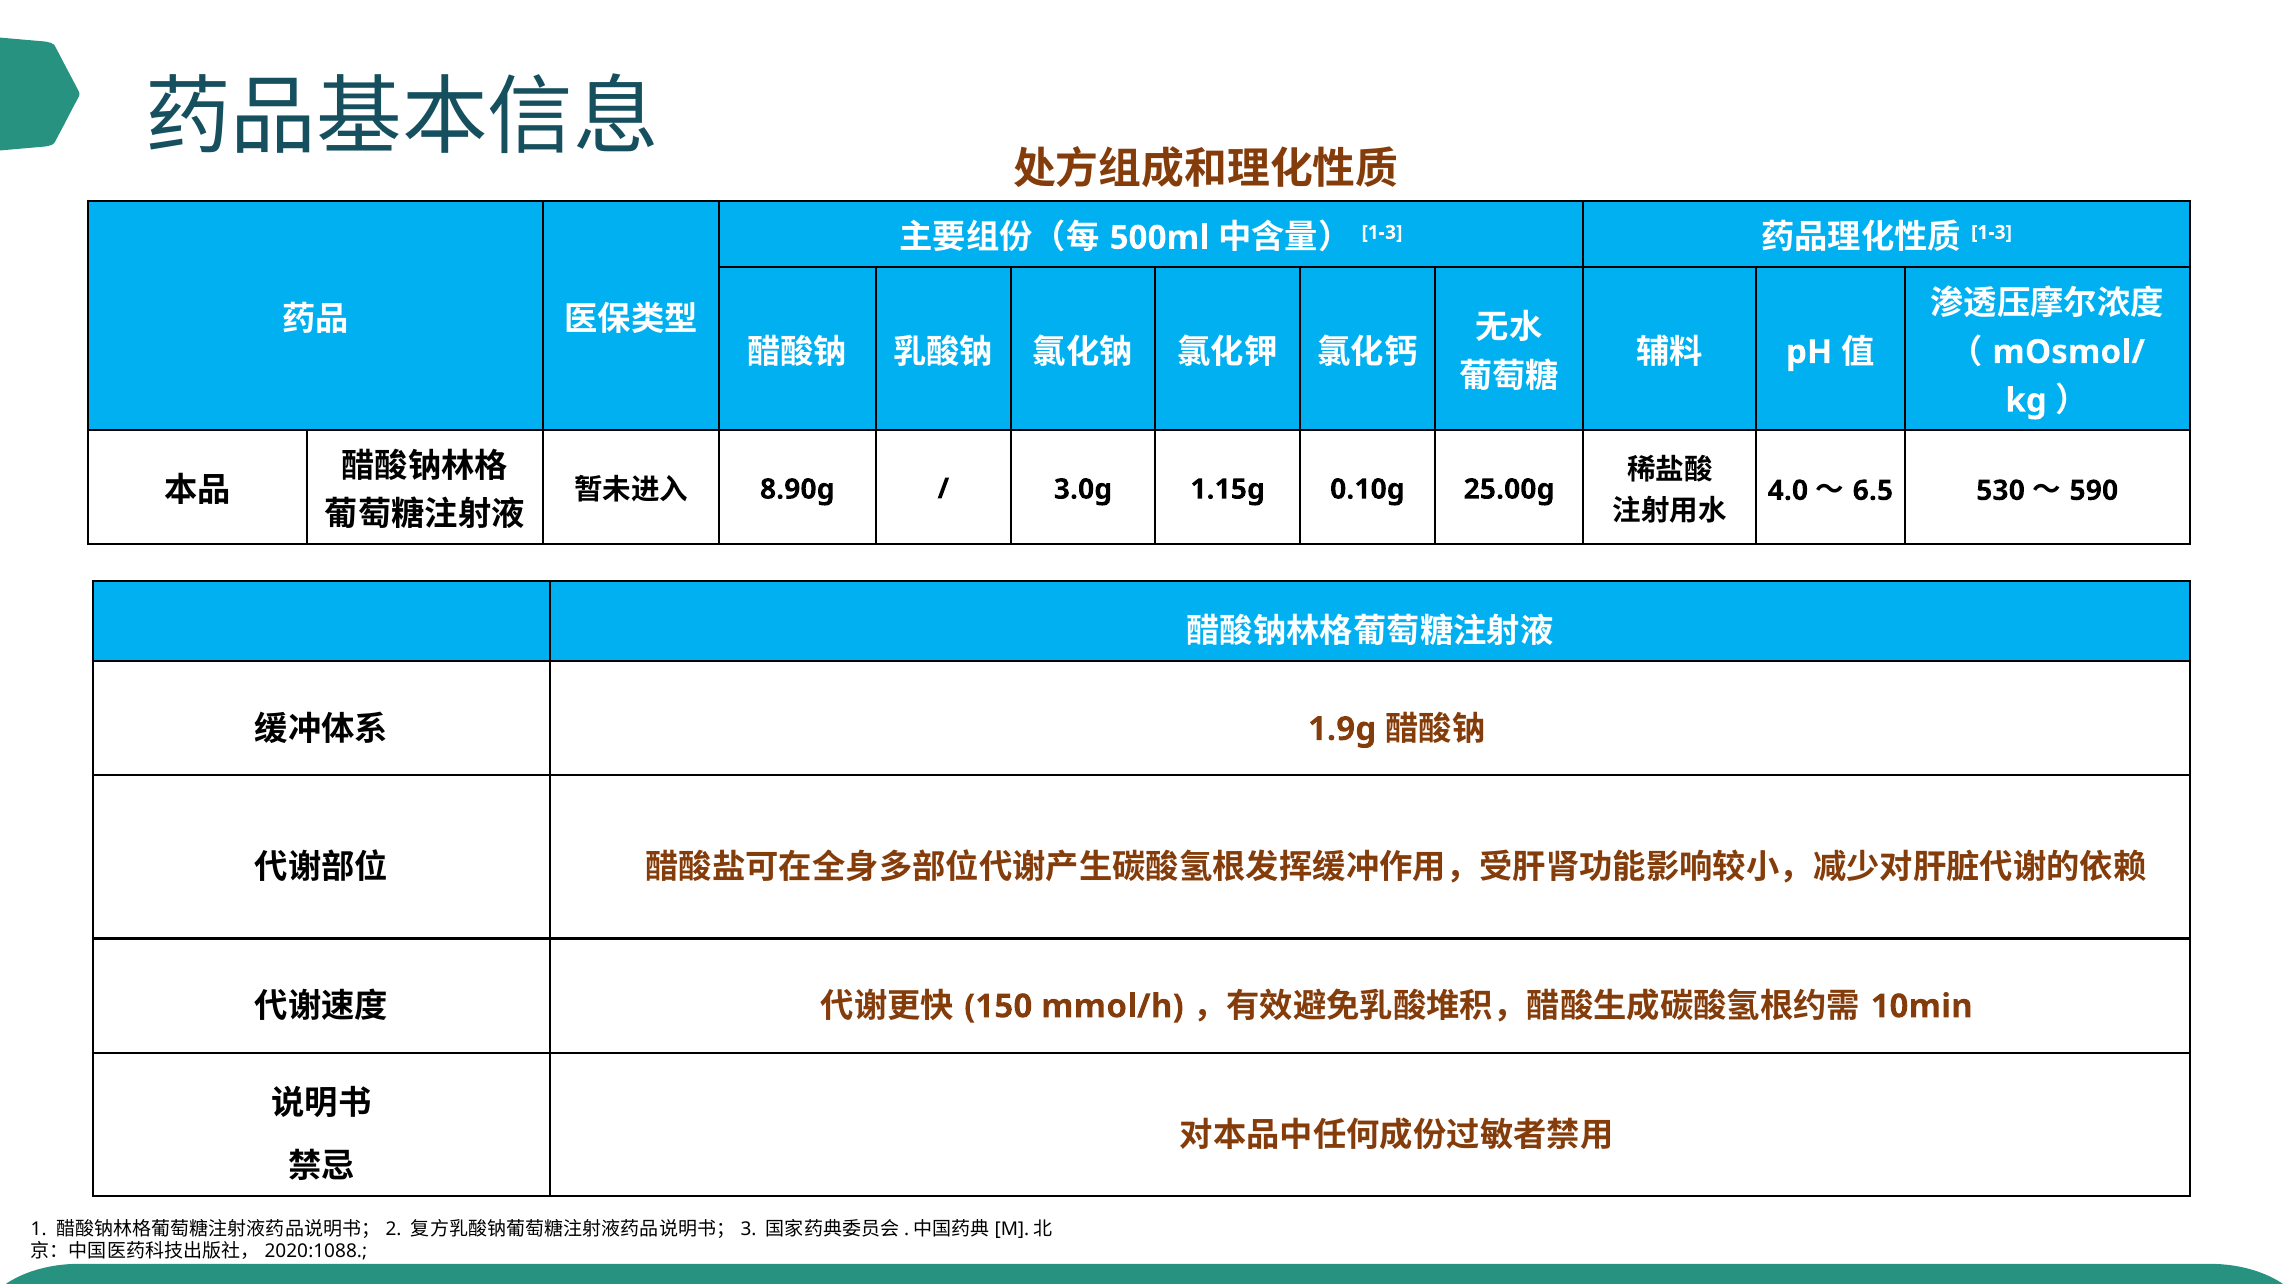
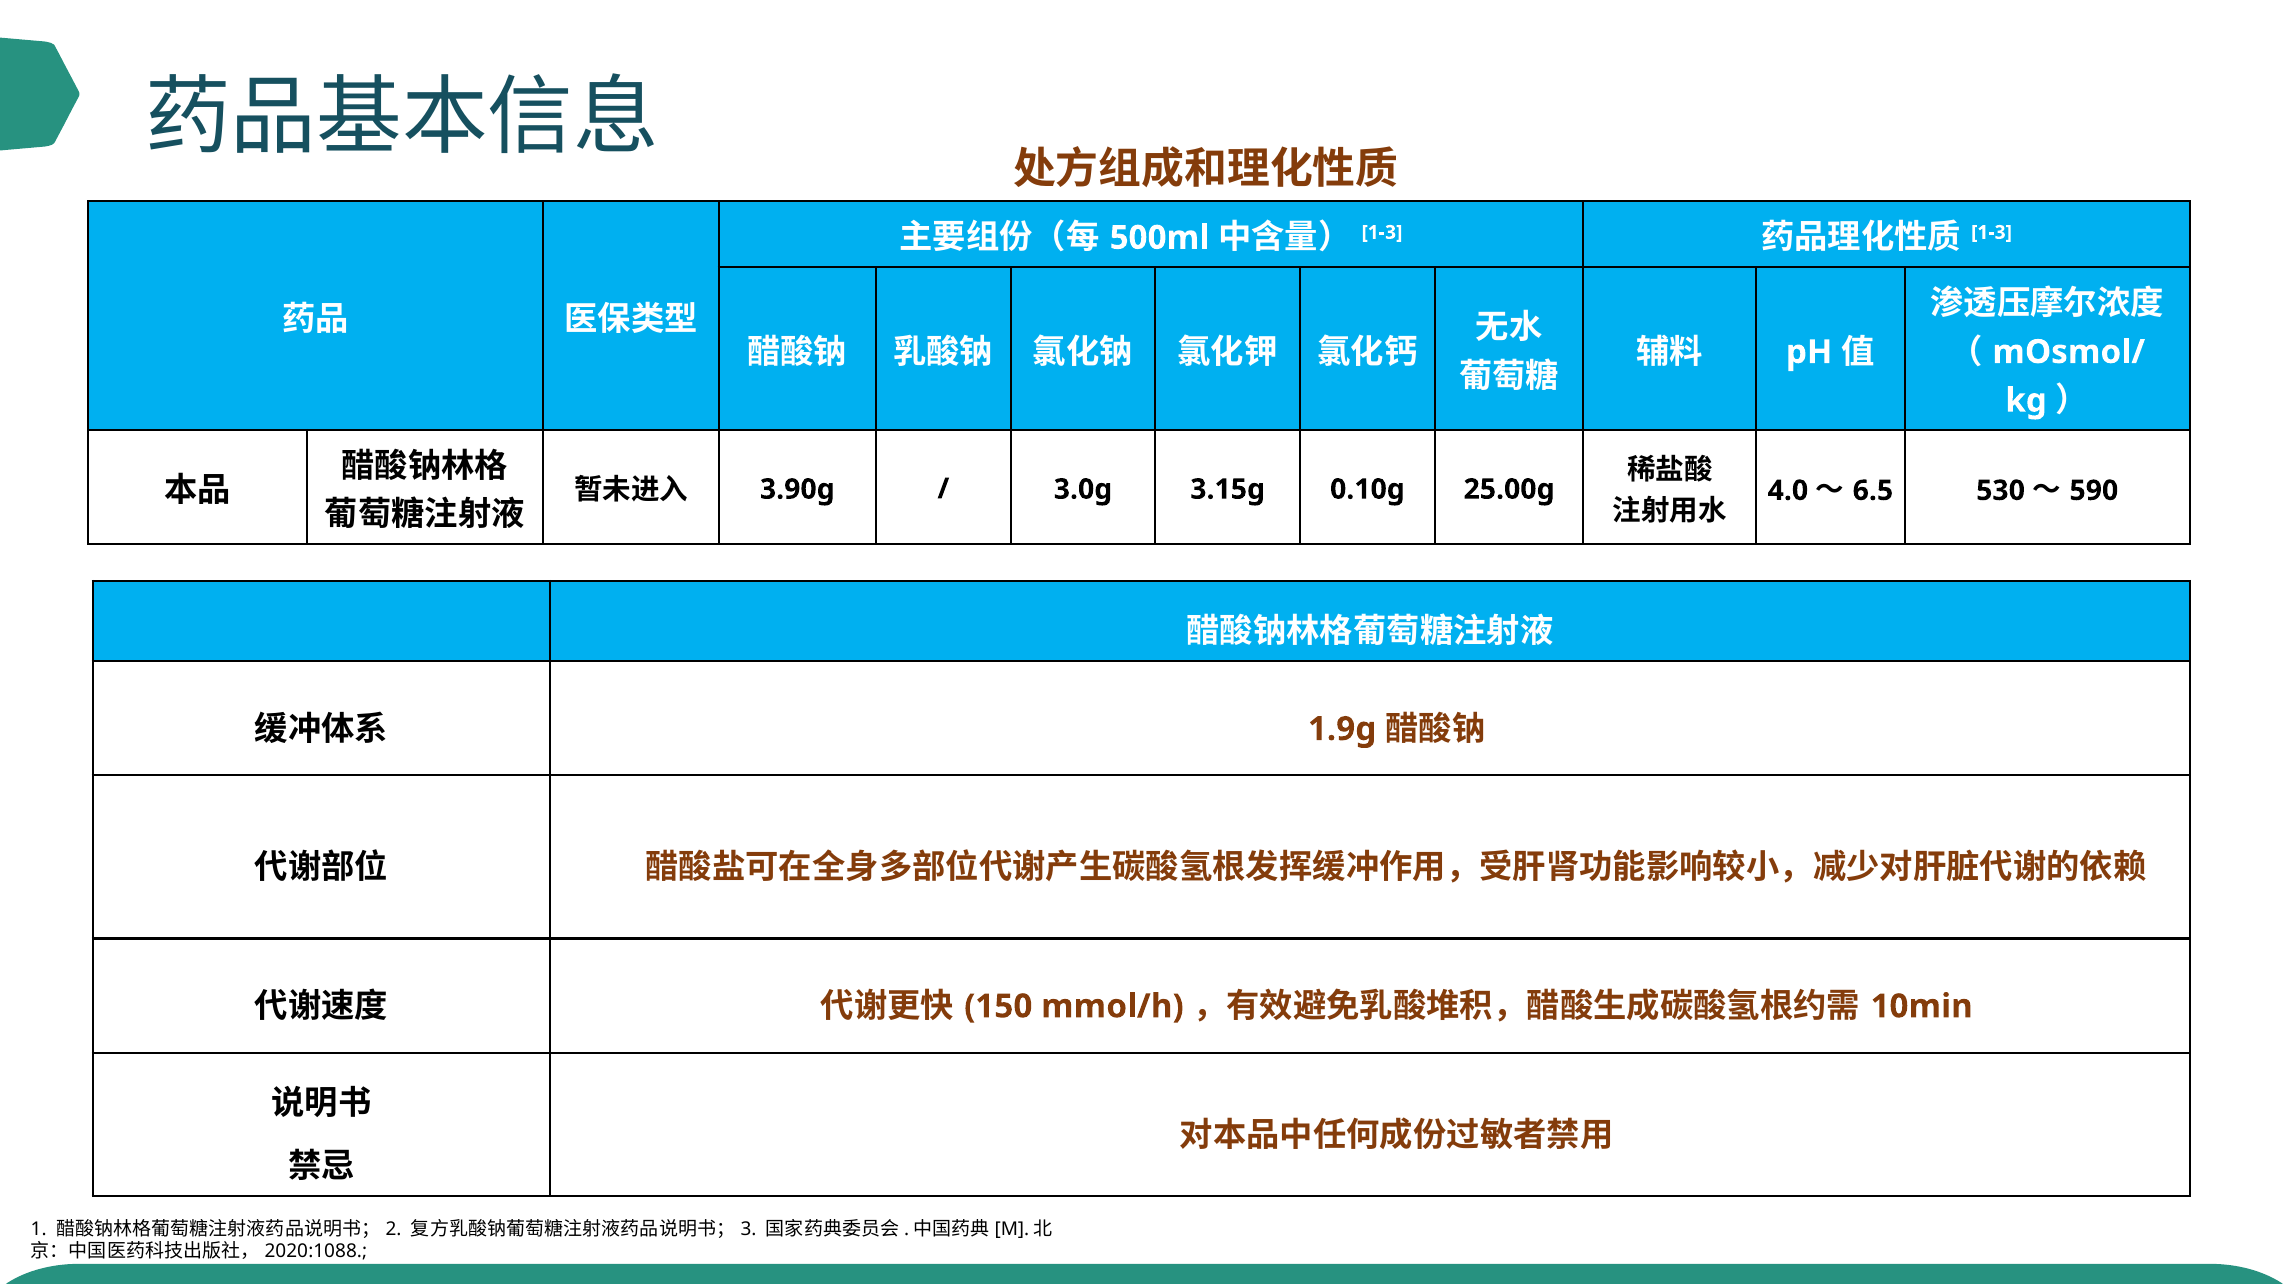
8.90g: 8.90g -> 3.90g (797, 489)
1.15g: 1.15g -> 3.15g (1228, 489)
